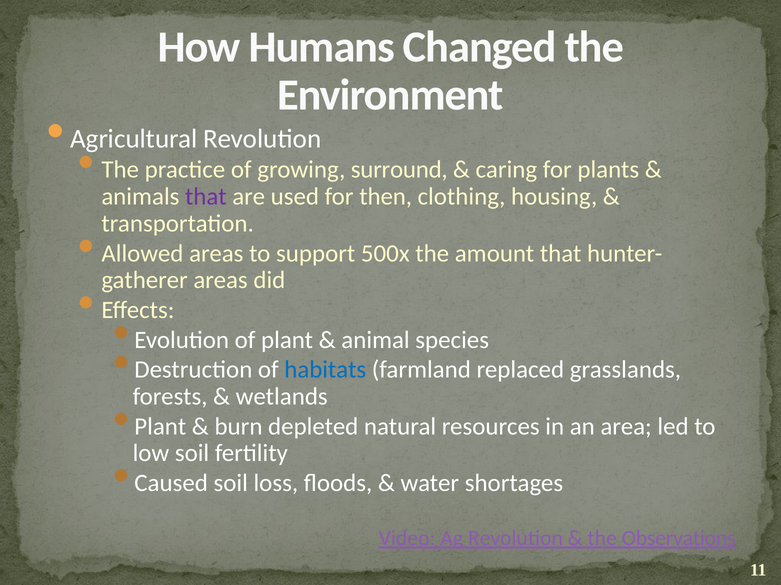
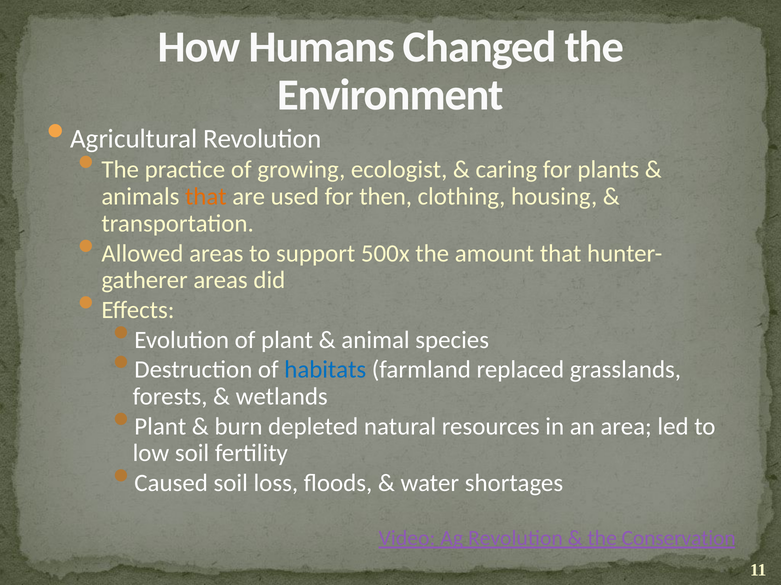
surround: surround -> ecologist (399, 170)
that colour: purple -> orange (206, 197)
Observations: Observations -> Conservation (679, 539)
